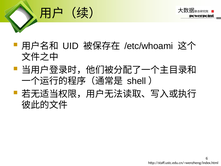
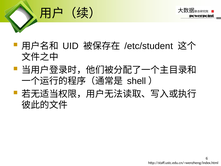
/etc/whoami: /etc/whoami -> /etc/student (149, 46)
